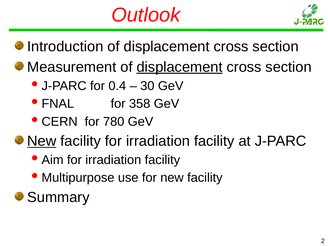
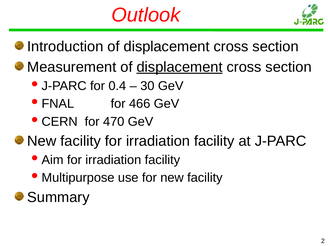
358: 358 -> 466 (140, 104)
780: 780 -> 470 (114, 122)
New underline: present -> none (42, 141)
